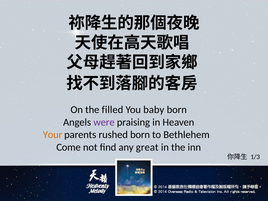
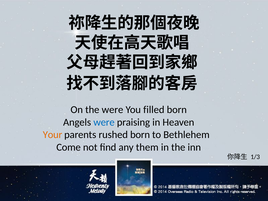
the filled: filled -> were (112, 110)
baby: baby -> filled (154, 110)
were colour: purple -> blue (104, 122)
great: great -> them (147, 147)
